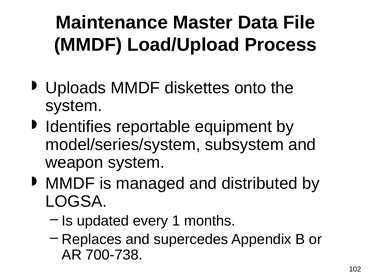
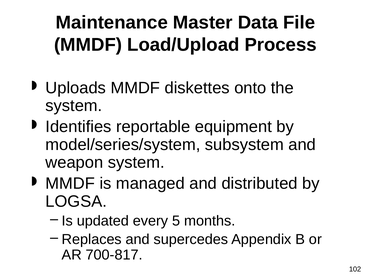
1: 1 -> 5 (176, 221)
700-738: 700-738 -> 700-817 (114, 255)
